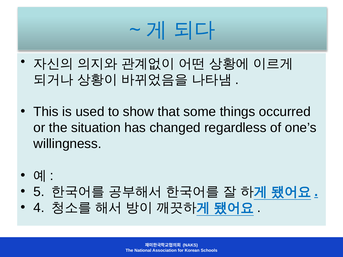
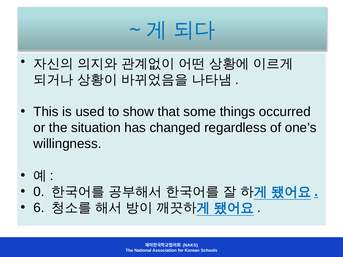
5: 5 -> 0 (39, 192)
4: 4 -> 6 (39, 208)
